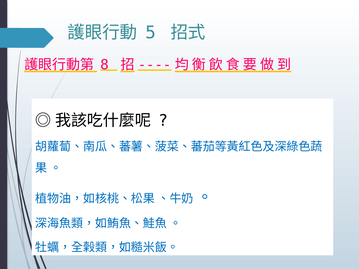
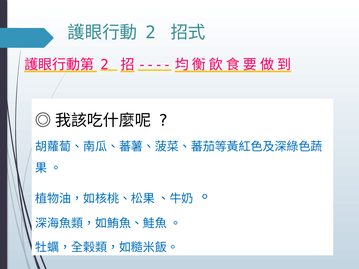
5: 5 -> 2 (151, 33)
8: 8 -> 2 (105, 65)
